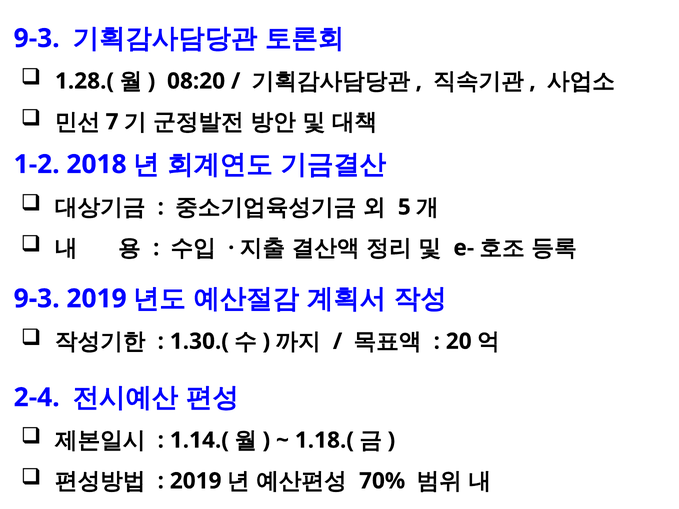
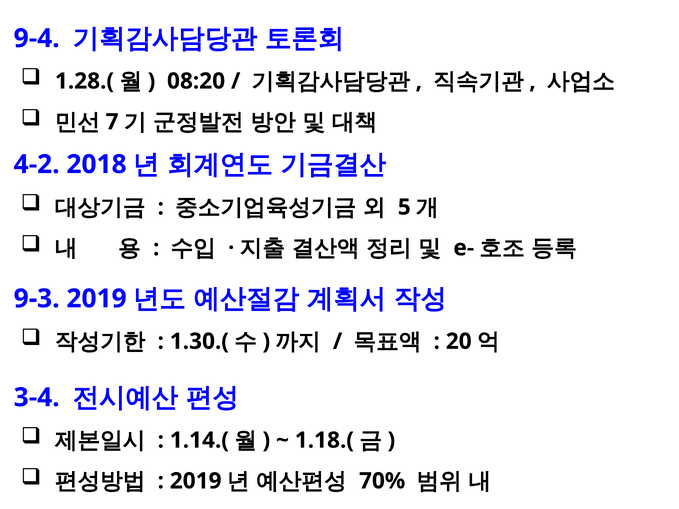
9-3: 9-3 -> 9-4 (37, 38)
1-2: 1-2 -> 4-2 (37, 164)
2-4: 2-4 -> 3-4 (37, 398)
